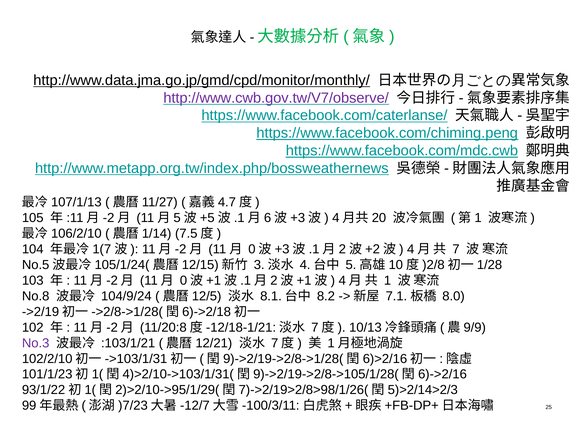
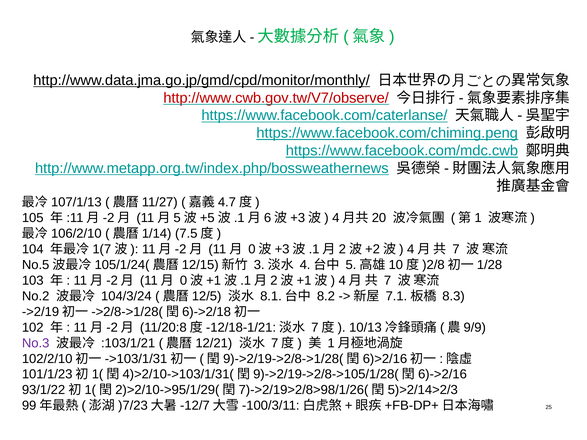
http://www.cwb.gov.tw/V7/observe/ colour: purple -> red (276, 98)
1: 1 -> 7 (388, 281)
No.8: No.8 -> No.2 (36, 296)
104/9/24: 104/9/24 -> 104/3/24 (126, 296)
8.0: 8.0 -> 8.3 (454, 296)
